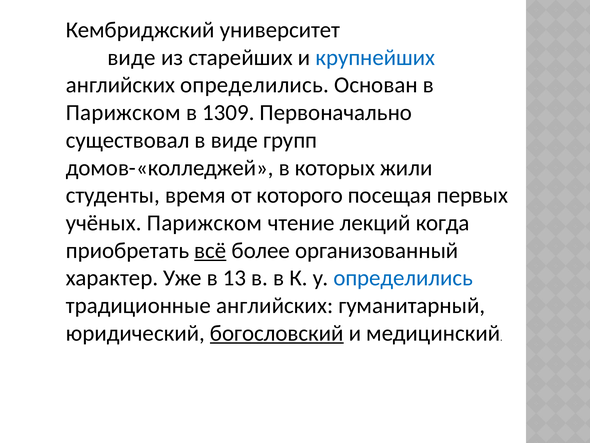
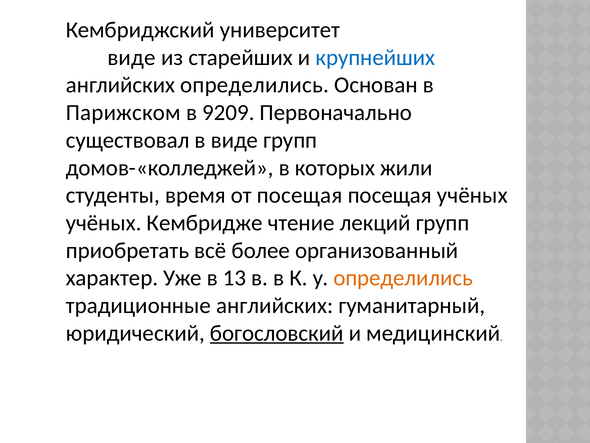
1309: 1309 -> 9209 (228, 112)
от которого: которого -> посещая (300, 195)
посещая первых: первых -> учёных (472, 195)
учёных Парижском: Парижском -> Кембридже (205, 223)
лекций когда: когда -> групп (443, 223)
всё underline: present -> none (210, 250)
определились colour: blue -> orange (403, 278)
